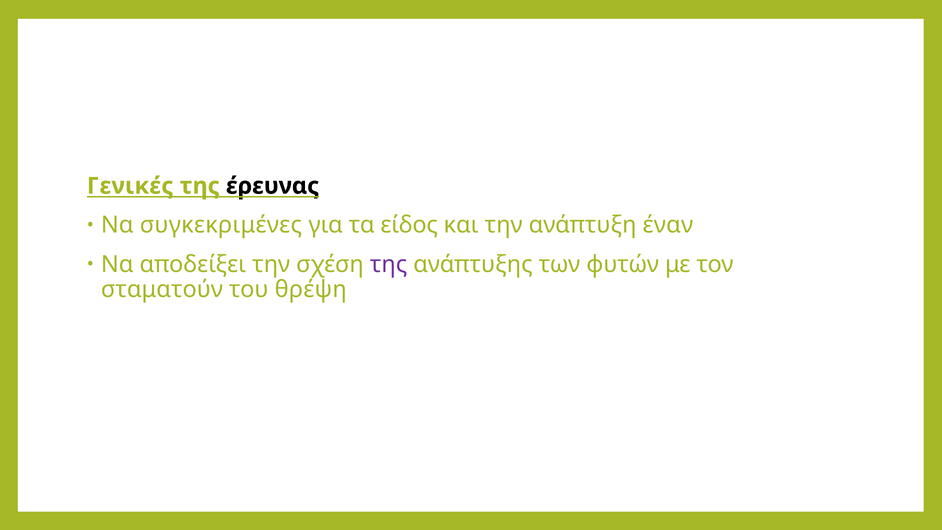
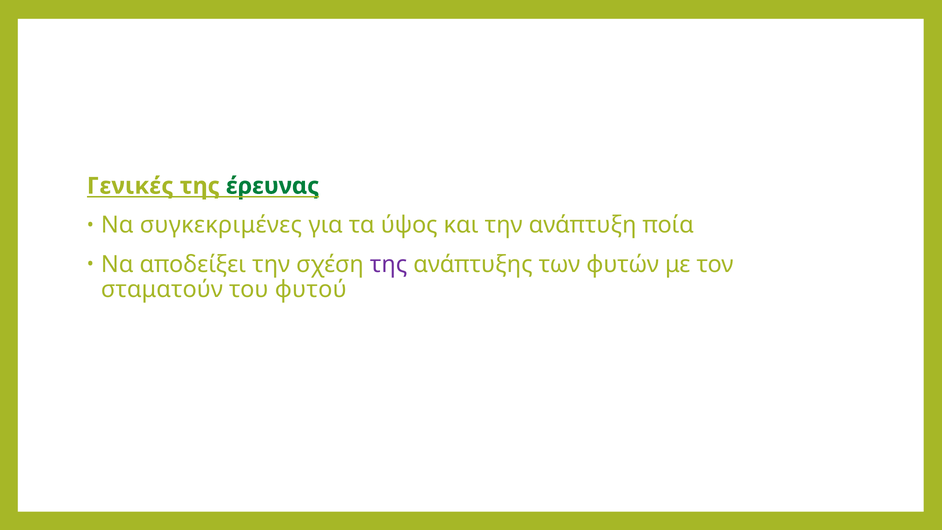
έρευνας colour: black -> green (273, 186)
είδος: είδος -> ύψος (409, 225)
έναν: έναν -> ποία (668, 225)
θρέψη: θρέψη -> φυτού (311, 290)
